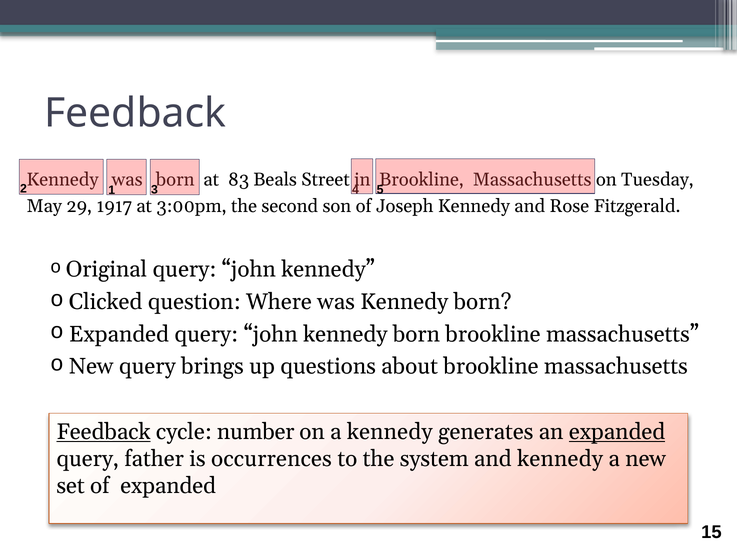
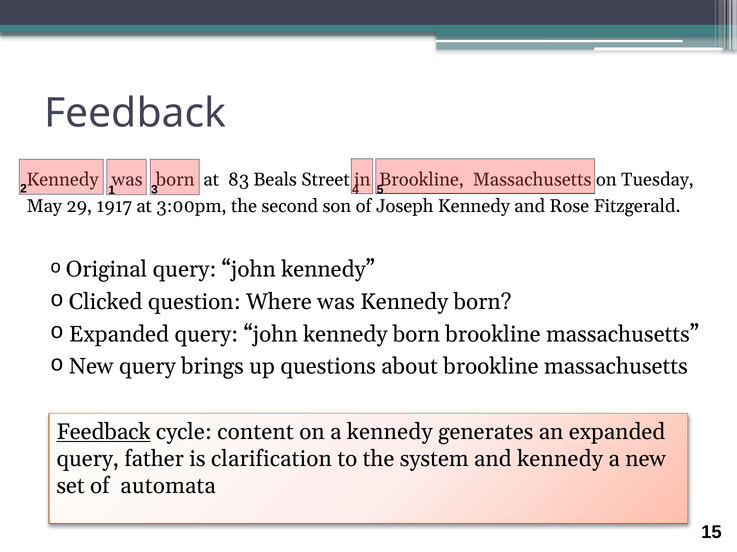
number: number -> content (255, 432)
expanded underline: present -> none (617, 432)
occurrences: occurrences -> clarification (271, 459)
of expanded: expanded -> automata (168, 486)
